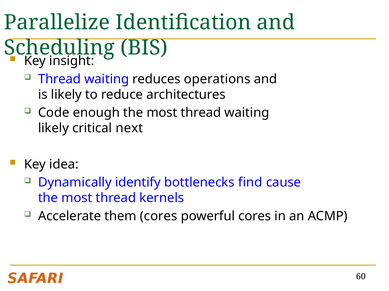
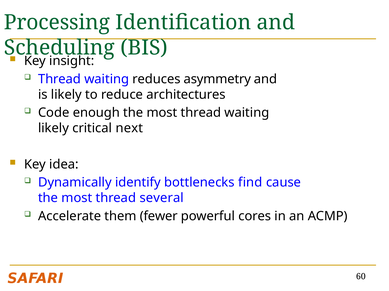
Parallelize: Parallelize -> Processing (57, 23)
operations: operations -> asymmetry (217, 79)
kernels: kernels -> several (162, 198)
them cores: cores -> fewer (159, 217)
